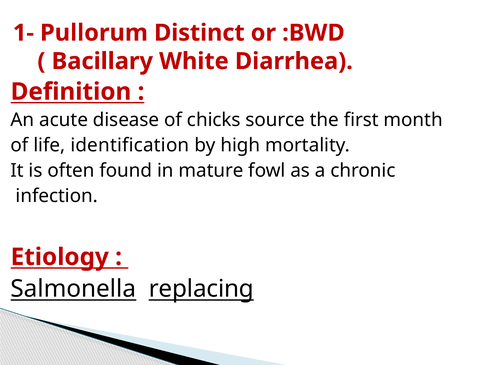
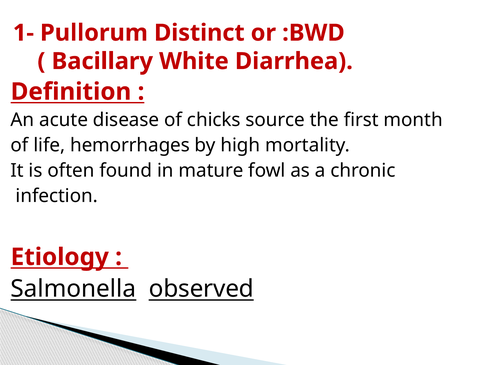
identification: identification -> hemorrhages (130, 145)
replacing: replacing -> observed (201, 288)
